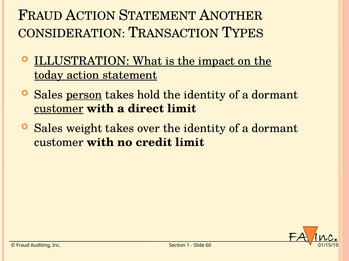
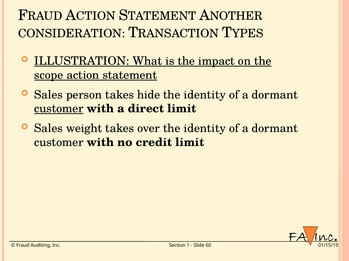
today: today -> scope (49, 75)
person underline: present -> none (84, 95)
hold: hold -> hide (149, 95)
